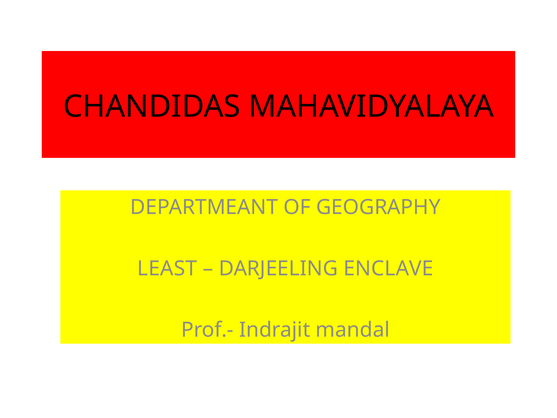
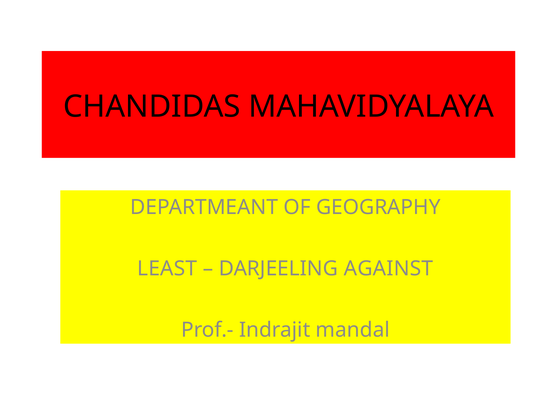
ENCLAVE: ENCLAVE -> AGAINST (389, 268)
